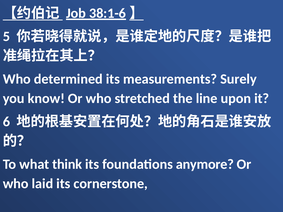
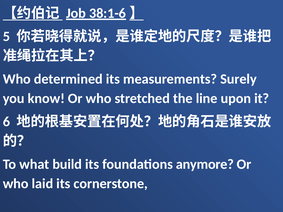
think: think -> build (67, 164)
